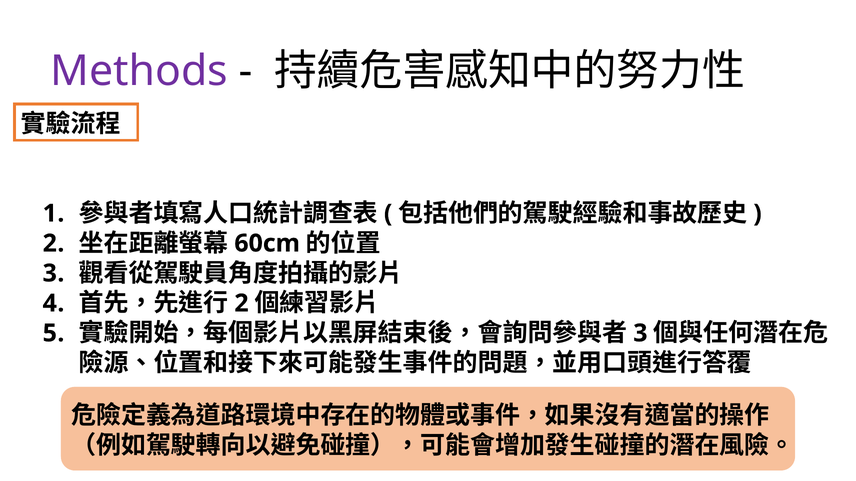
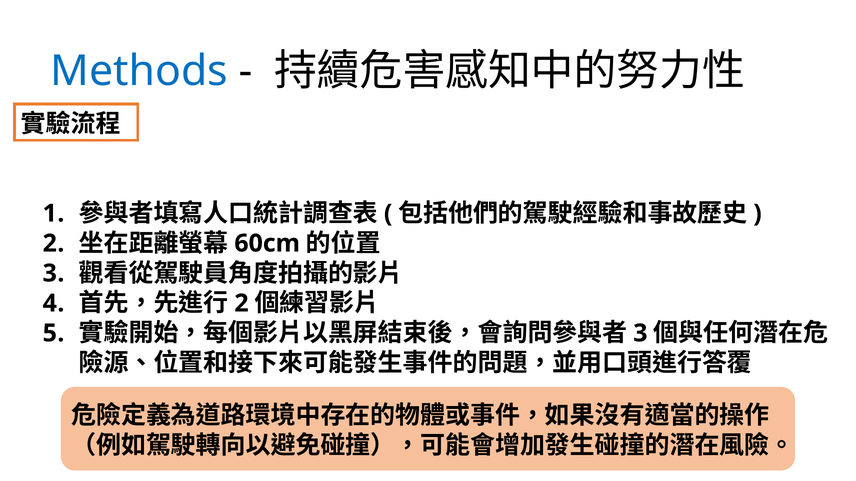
Methods colour: purple -> blue (139, 71)
